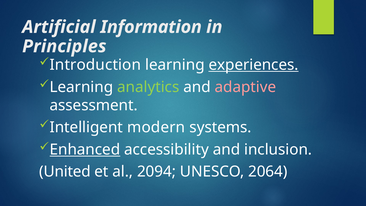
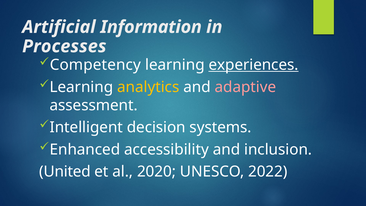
Principles: Principles -> Processes (64, 46)
Introduction: Introduction -> Competency (95, 65)
analytics colour: light green -> yellow (148, 87)
modern: modern -> decision (156, 127)
Enhanced underline: present -> none (85, 149)
2094: 2094 -> 2020 (156, 172)
2064: 2064 -> 2022 (268, 172)
